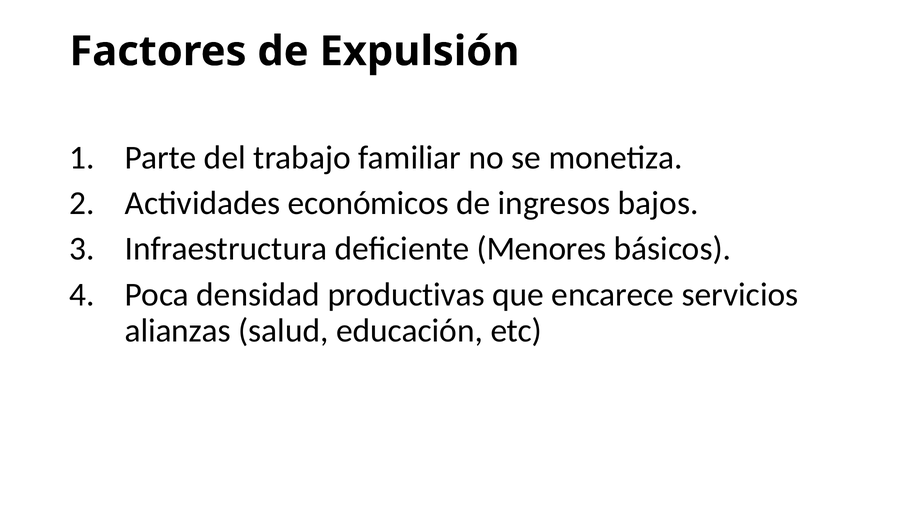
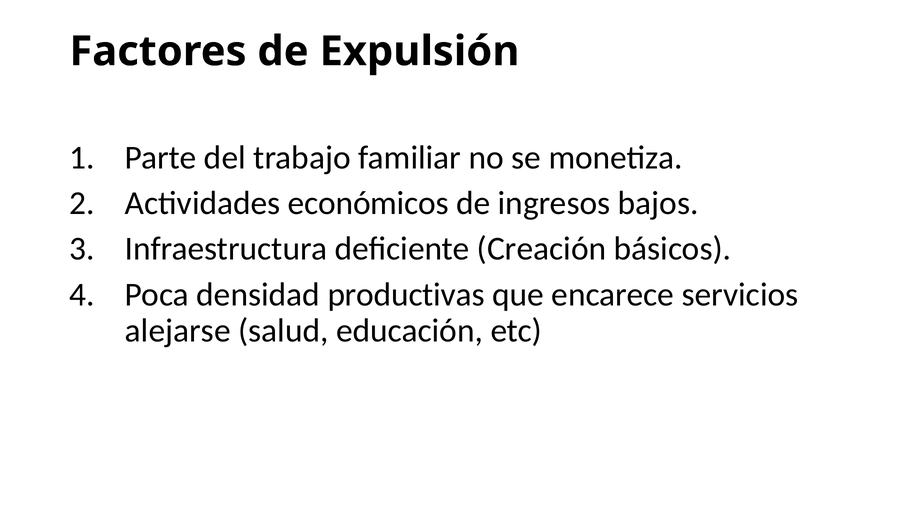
Menores: Menores -> Creación (542, 249)
alianzas: alianzas -> alejarse (178, 331)
